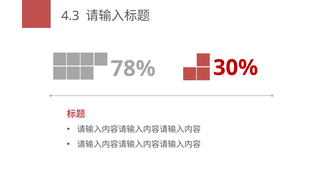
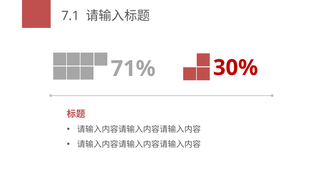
4.3: 4.3 -> 7.1 (70, 16)
78%: 78% -> 71% (133, 69)
